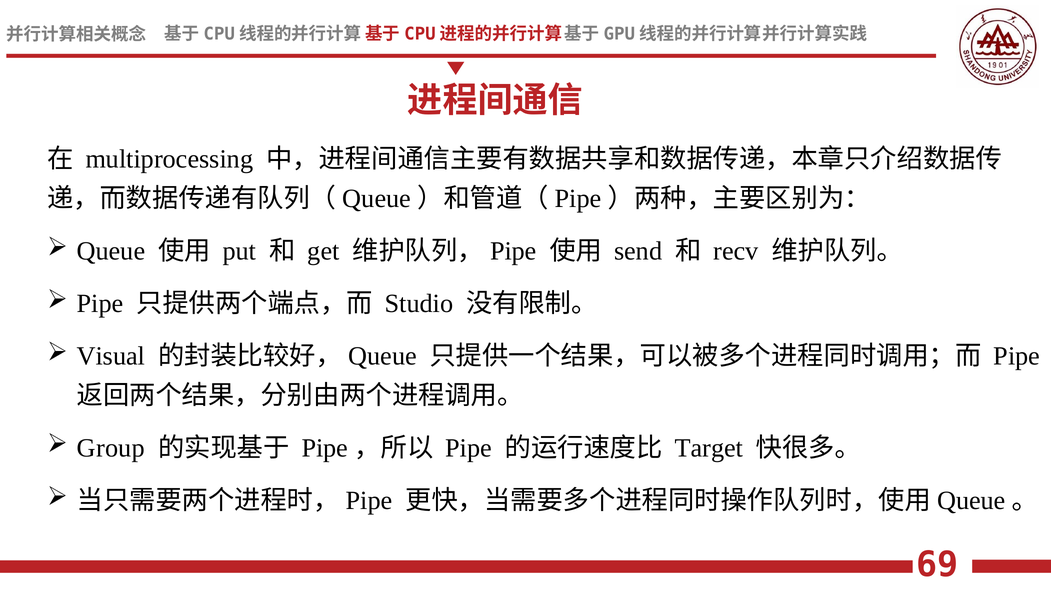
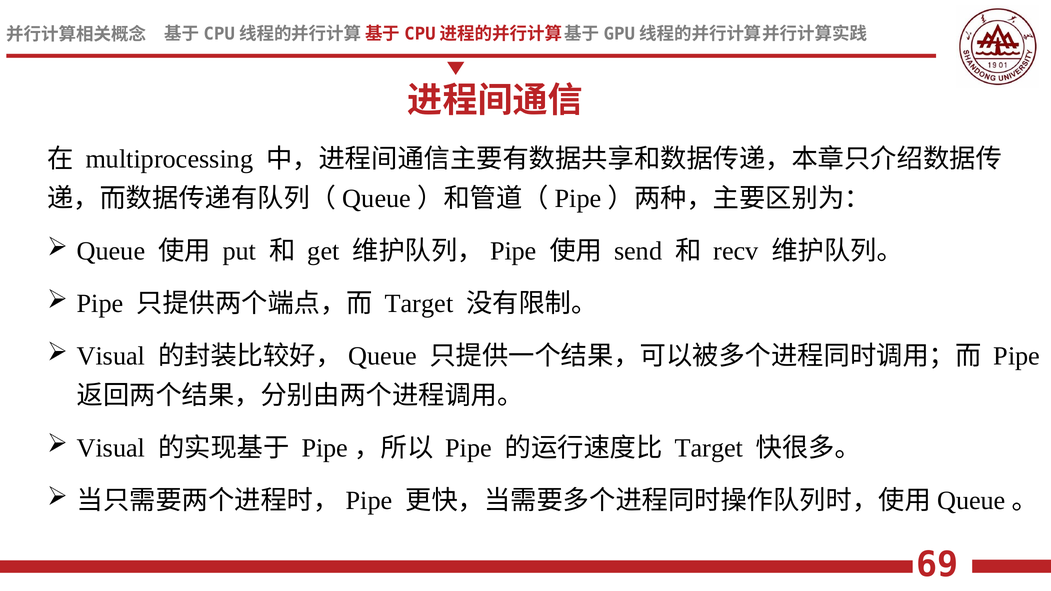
Studio: Studio -> Target (419, 304)
Group: Group -> Visual (111, 448)
